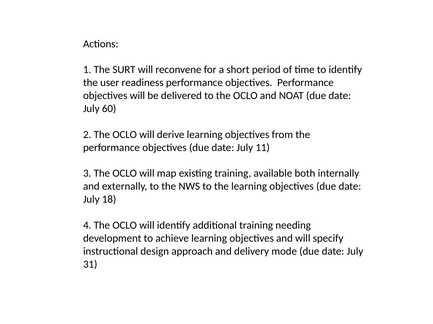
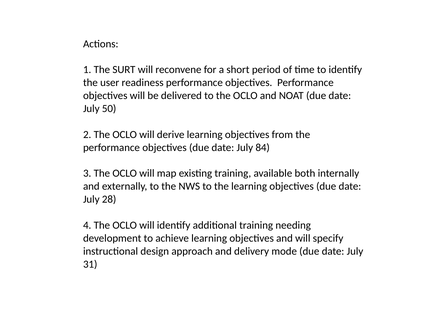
60: 60 -> 50 (109, 109)
11: 11 -> 84 (263, 148)
18: 18 -> 28 (109, 200)
